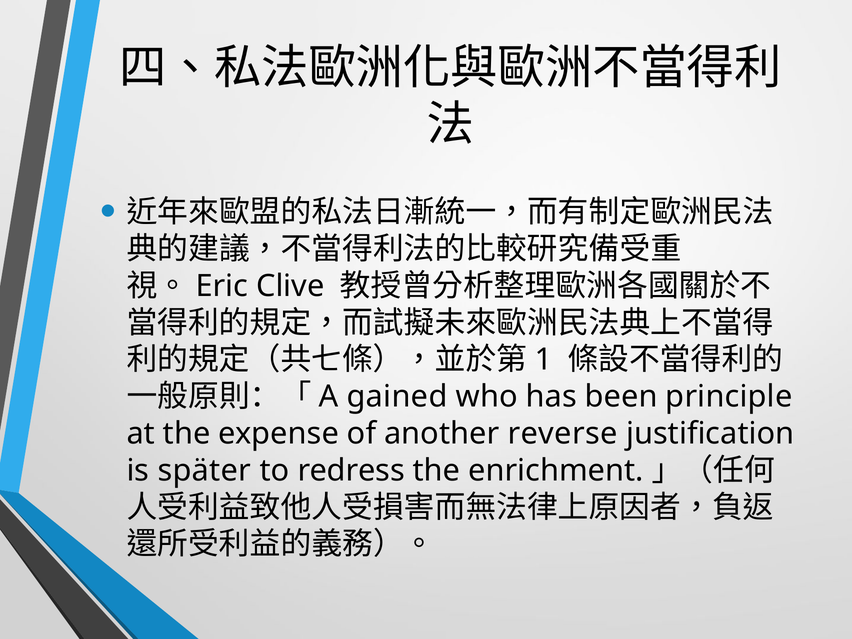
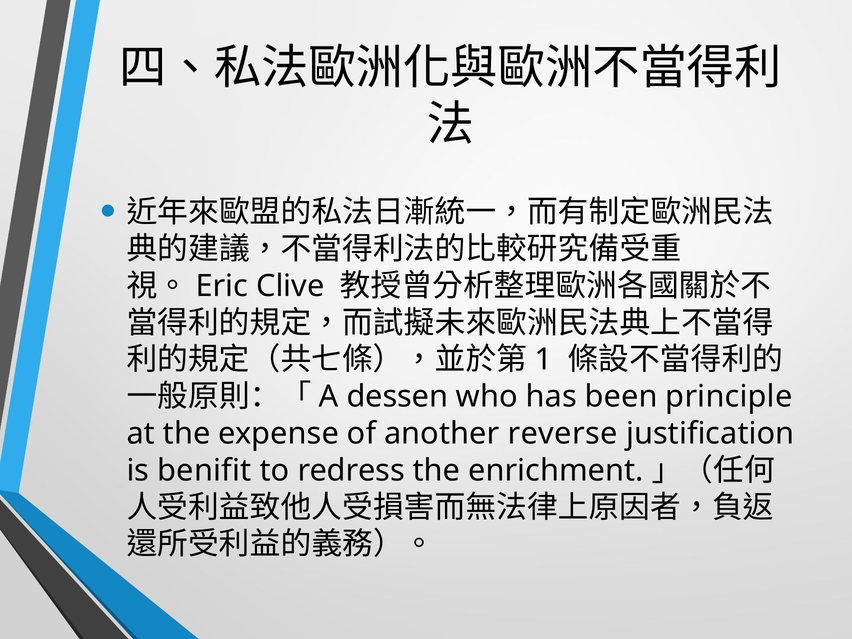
gained: gained -> dessen (397, 397)
später: später -> benifit (204, 470)
